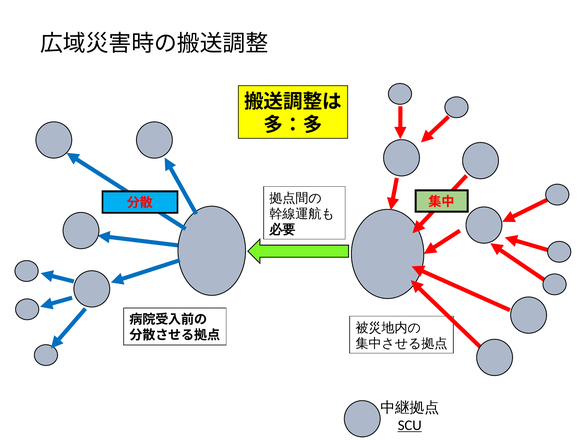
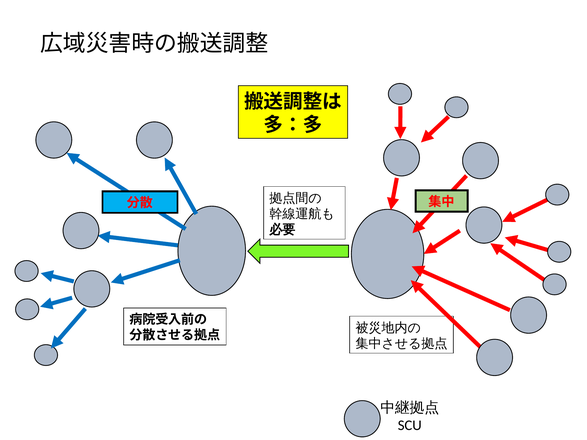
SCU underline: present -> none (410, 426)
